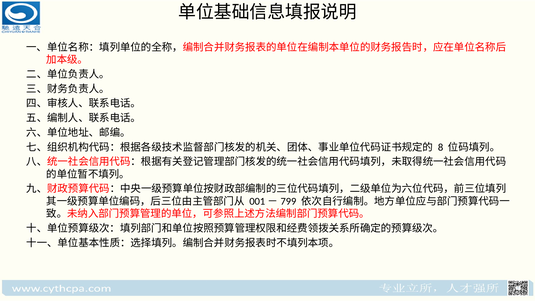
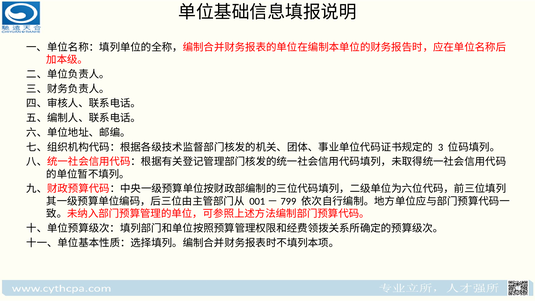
8: 8 -> 3 (441, 147)
